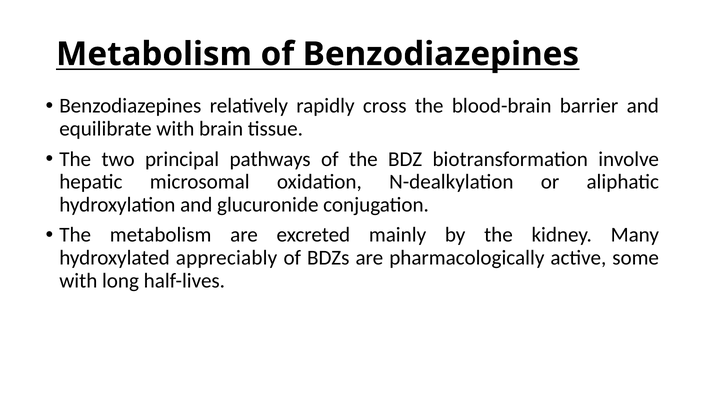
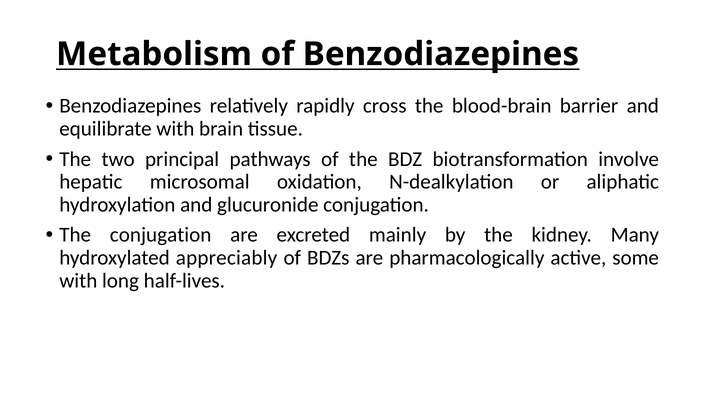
The metabolism: metabolism -> conjugation (161, 235)
